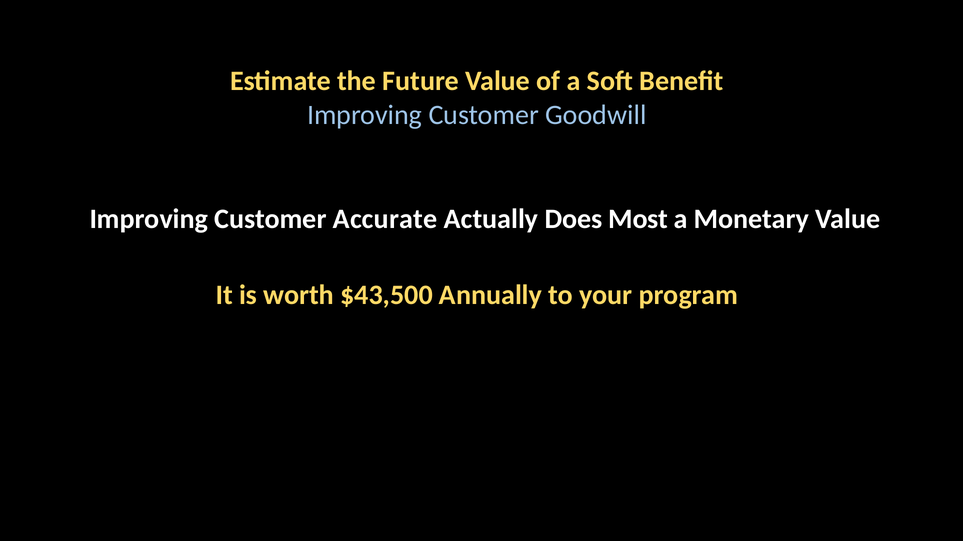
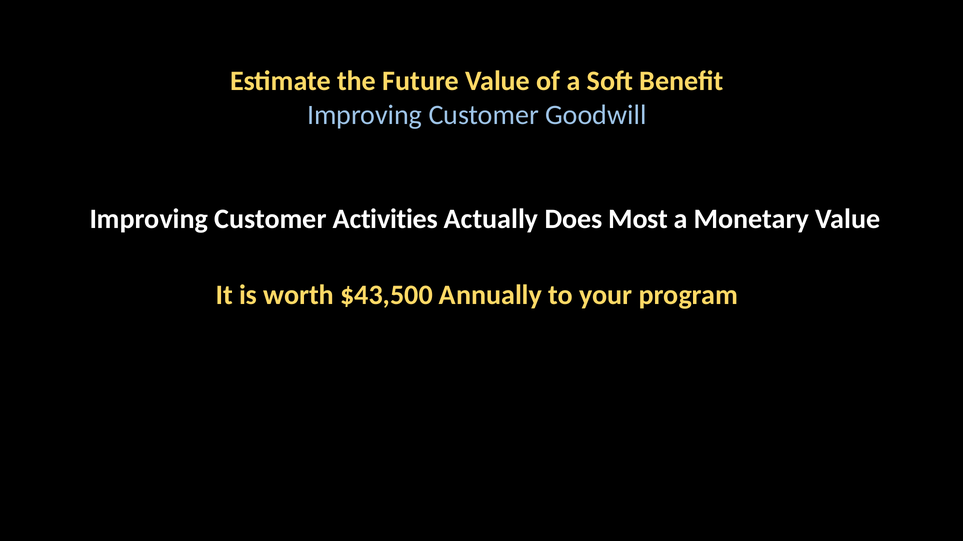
Accurate: Accurate -> Activities (385, 219)
